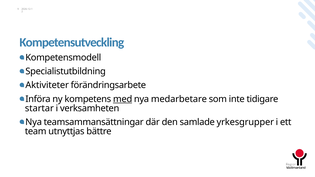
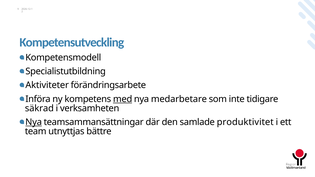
startar: startar -> säkrad (39, 108)
Nya underline: none -> present (34, 122)
yrkesgrupper: yrkesgrupper -> produktivitet (245, 122)
